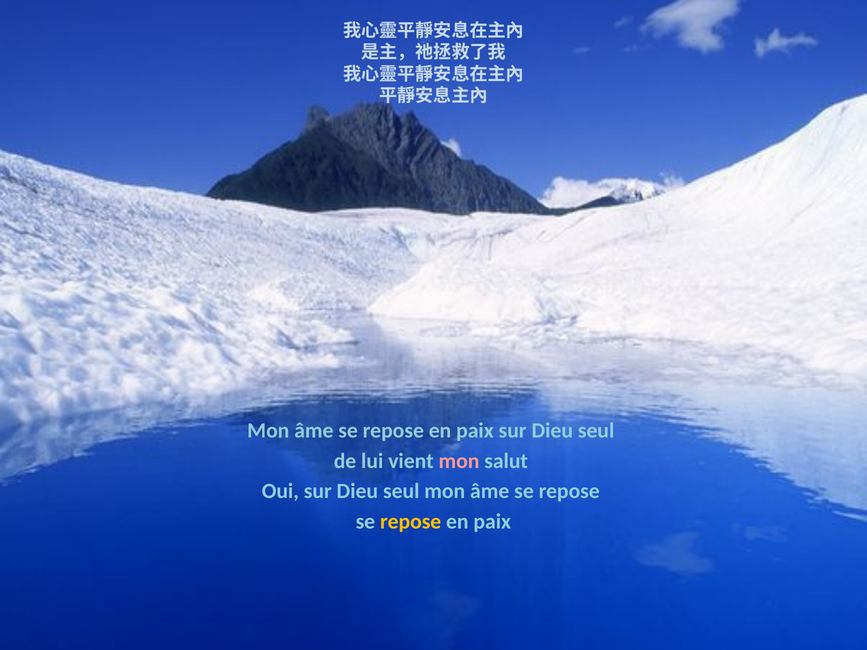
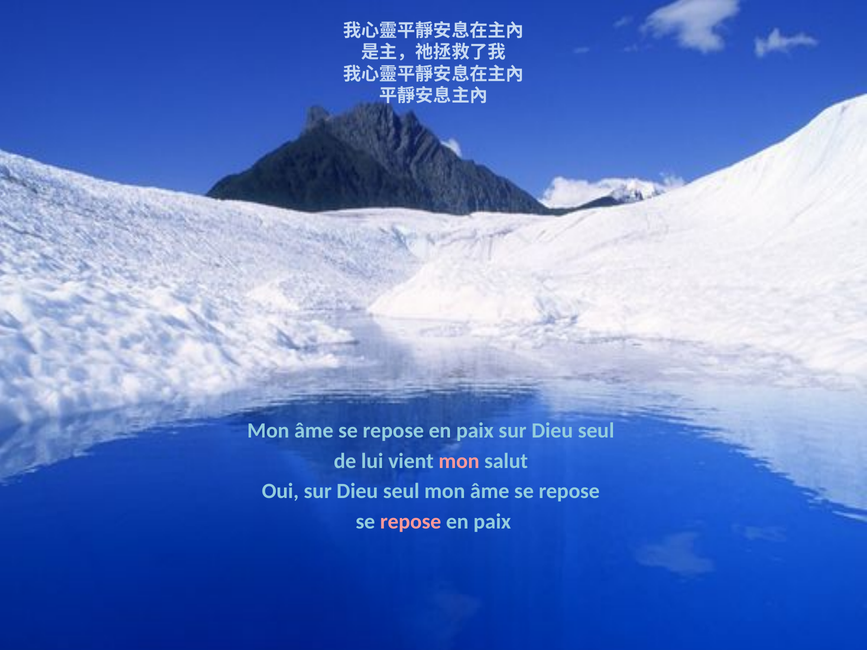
repose colour: yellow -> pink (411, 522)
